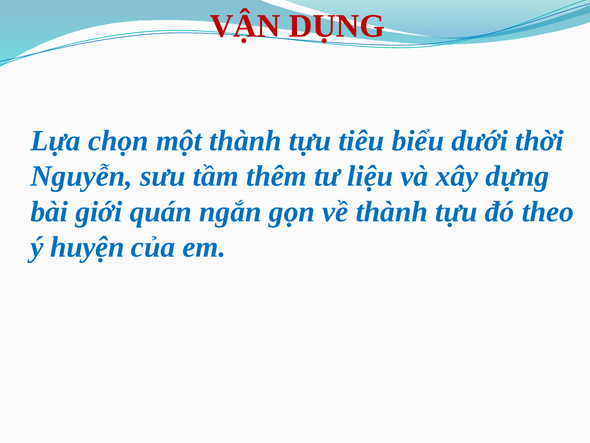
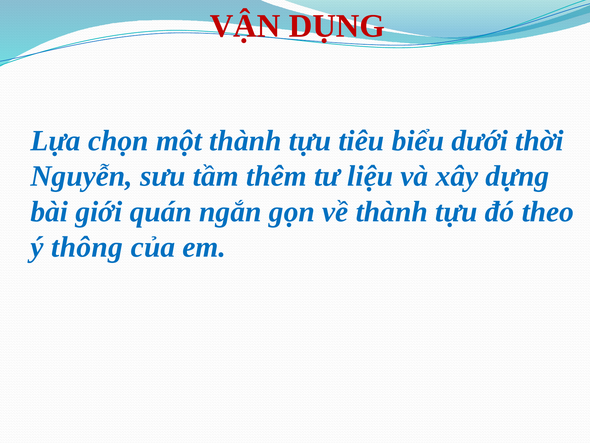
huyện: huyện -> thông (87, 247)
